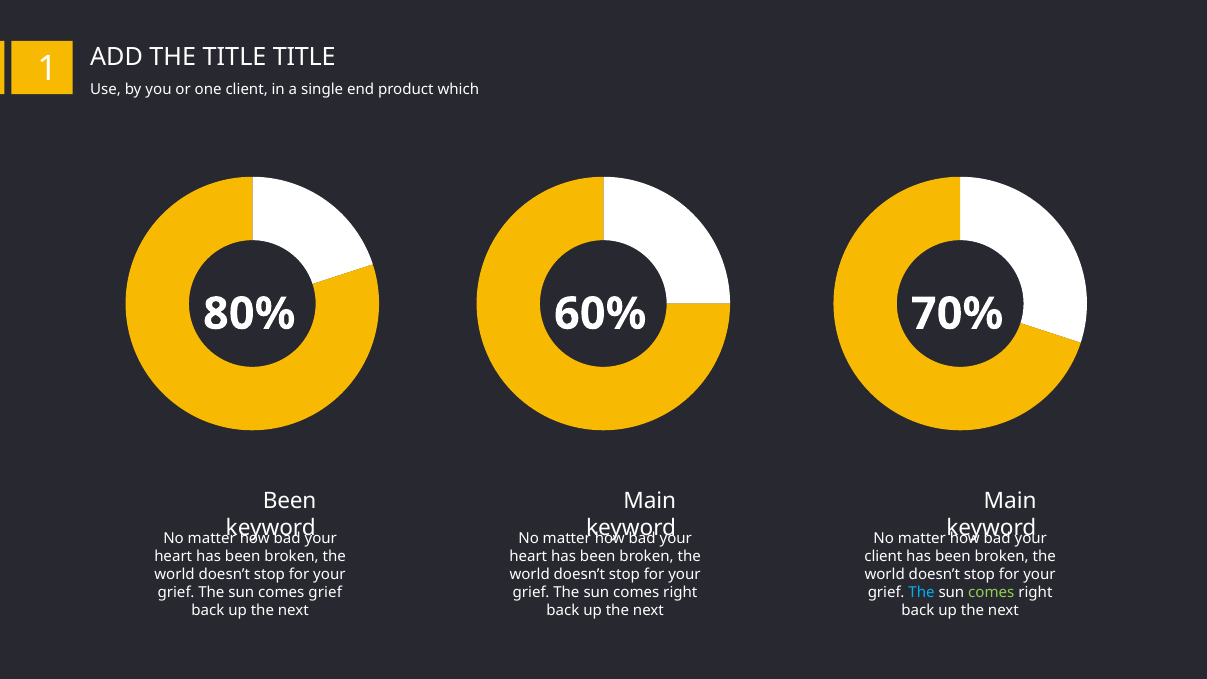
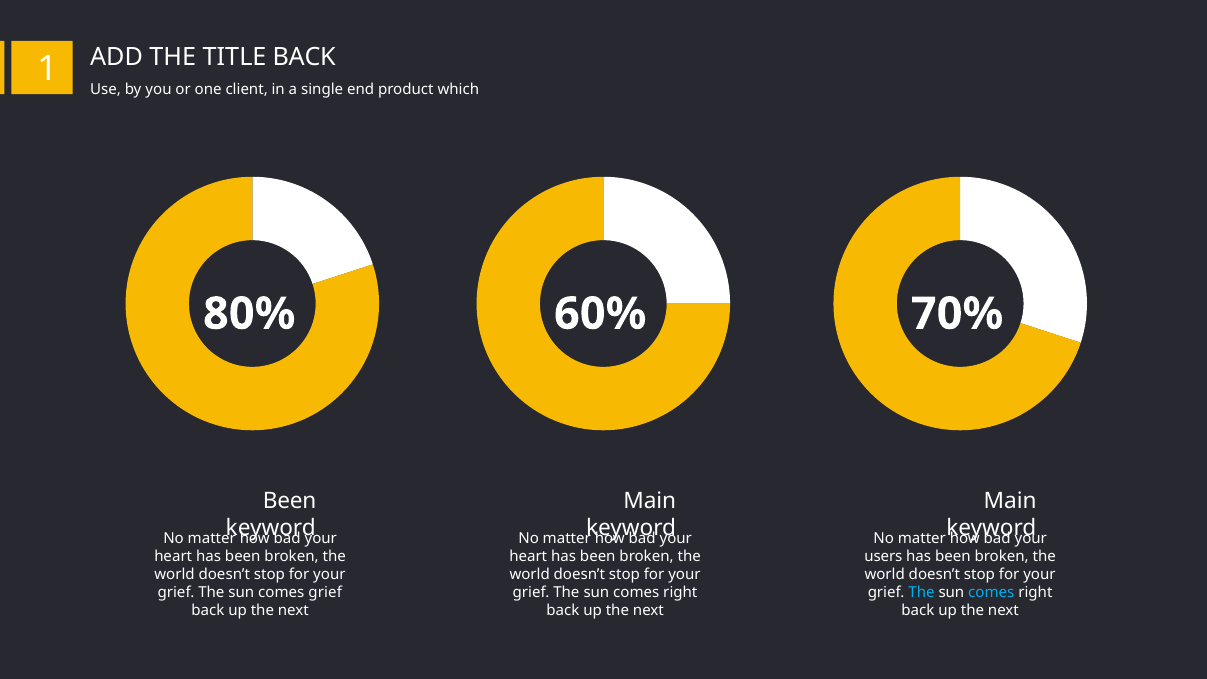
TITLE TITLE: TITLE -> BACK (304, 57)
client: client -> users (883, 556)
comes colour: light green -> light blue (991, 592)
